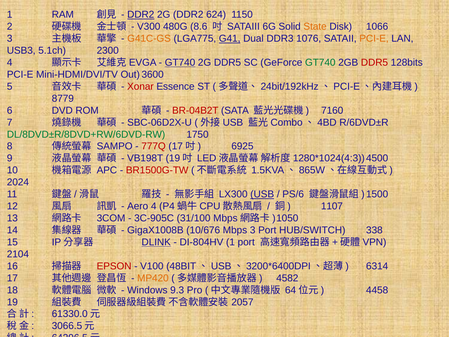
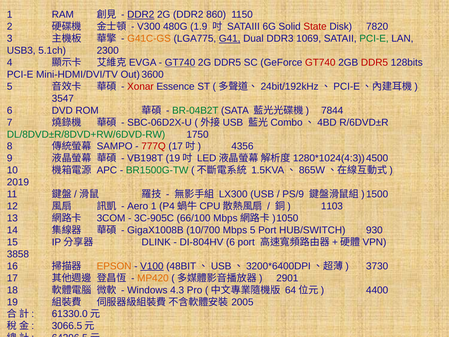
624: 624 -> 860 (216, 15)
8.6: 8.6 -> 1.9 (199, 27)
State colour: orange -> red (315, 27)
1066: 1066 -> 7820 (377, 27)
1076: 1076 -> 1069 (309, 39)
PCI-E colour: orange -> green (374, 39)
GT740 colour: green -> red (320, 62)
8779: 8779 -> 3547 (63, 98)
BR-04B2T colour: red -> green (195, 110)
7160: 7160 -> 7844 (332, 110)
6925: 6925 -> 4356 (242, 146)
BR1500G-TW colour: red -> green (157, 170)
2024: 2024 -> 2019 (18, 182)
USB underline: present -> none (262, 194)
PS/6: PS/6 -> PS/9 (293, 194)
Aero 4: 4 -> 1 (154, 206)
1107: 1107 -> 1103 (332, 206)
31/100: 31/100 -> 66/100 (194, 218)
10/676: 10/676 -> 10/700 (203, 230)
Mbps 3: 3 -> 5 (253, 230)
338: 338 -> 930 (374, 230)
DLINK underline: present -> none (156, 242)
DI-804HV 1: 1 -> 6 (230, 242)
2104: 2104 -> 3858 (18, 254)
EPSON colour: red -> orange (114, 266)
V100 underline: none -> present (152, 266)
6314: 6314 -> 3730 (377, 266)
4582: 4582 -> 2901 (287, 278)
9.3: 9.3 -> 4.3 (177, 290)
4458: 4458 -> 4400 (377, 290)
2057: 2057 -> 2005 (242, 302)
